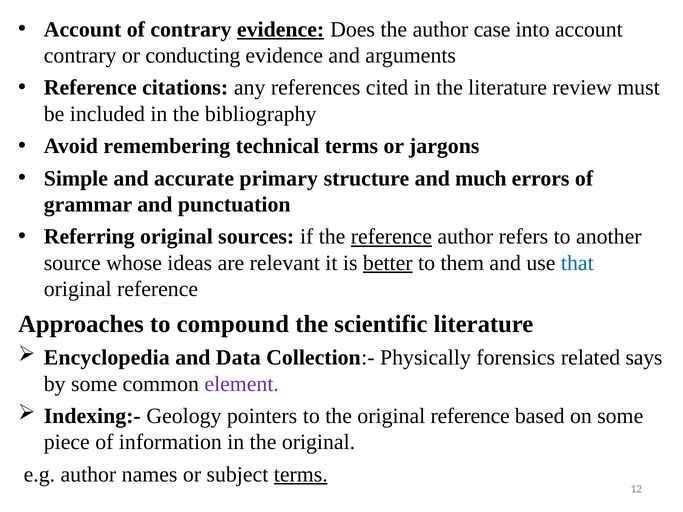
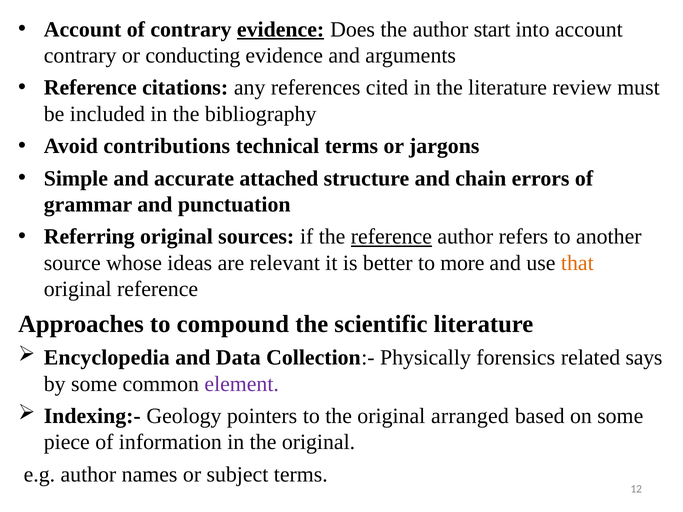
case: case -> start (492, 29)
remembering: remembering -> contributions (167, 146)
primary: primary -> attached (279, 178)
much: much -> chain (481, 178)
better underline: present -> none (388, 263)
them: them -> more (462, 263)
that colour: blue -> orange (577, 263)
the original reference: reference -> arranged (470, 416)
terms underline: present -> none (301, 475)
